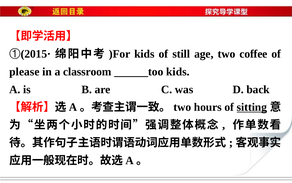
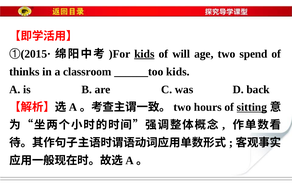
kids underline: none -> present (144, 54)
still: still -> will (181, 54)
coffee: coffee -> spend (254, 54)
please: please -> thinks (24, 71)
